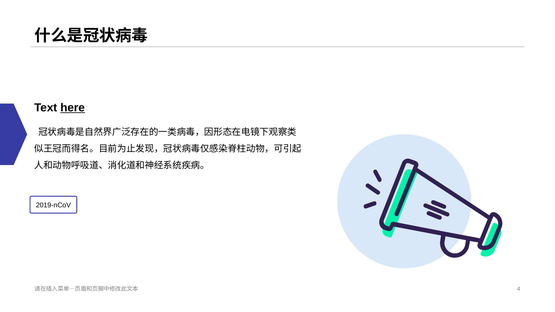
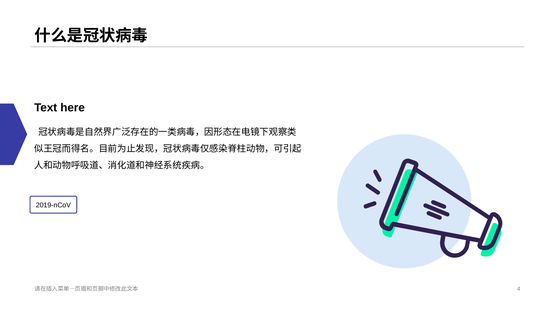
here underline: present -> none (73, 108)
